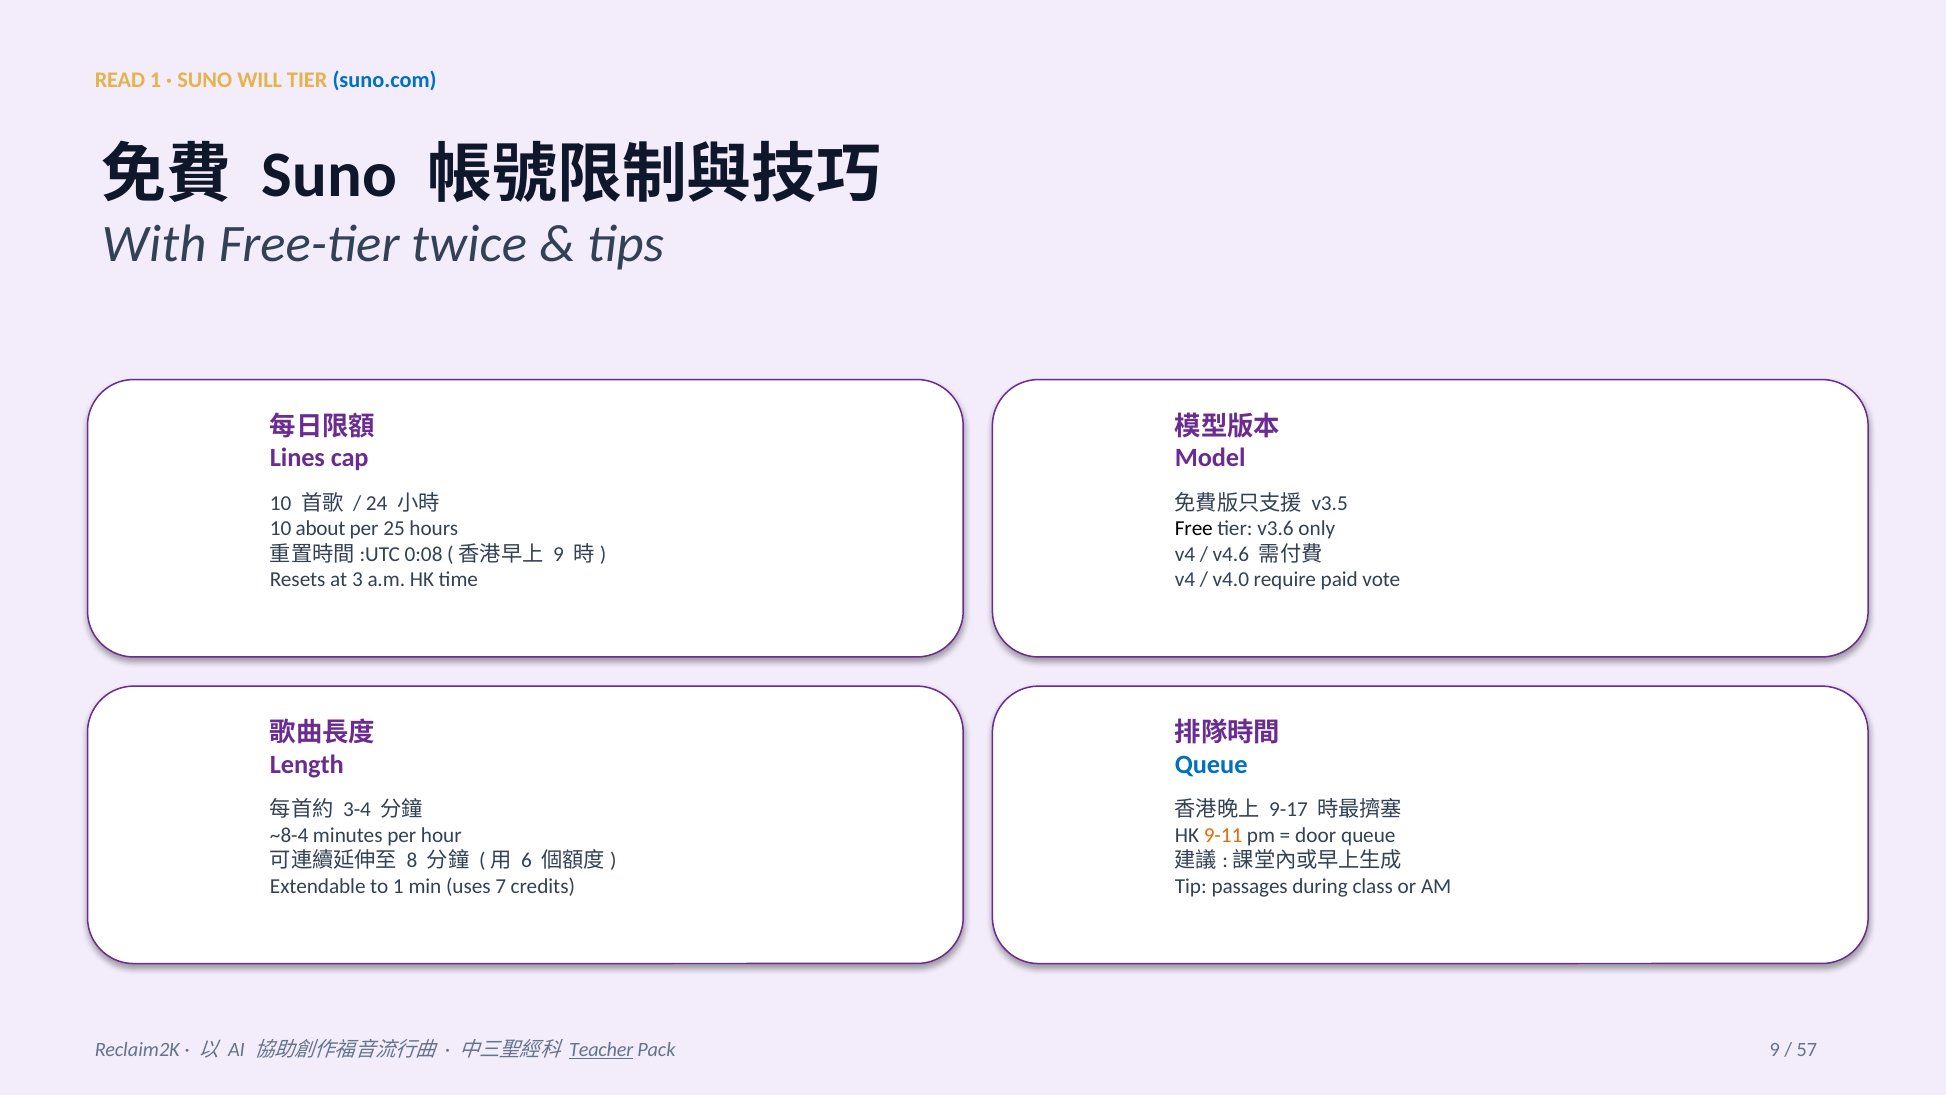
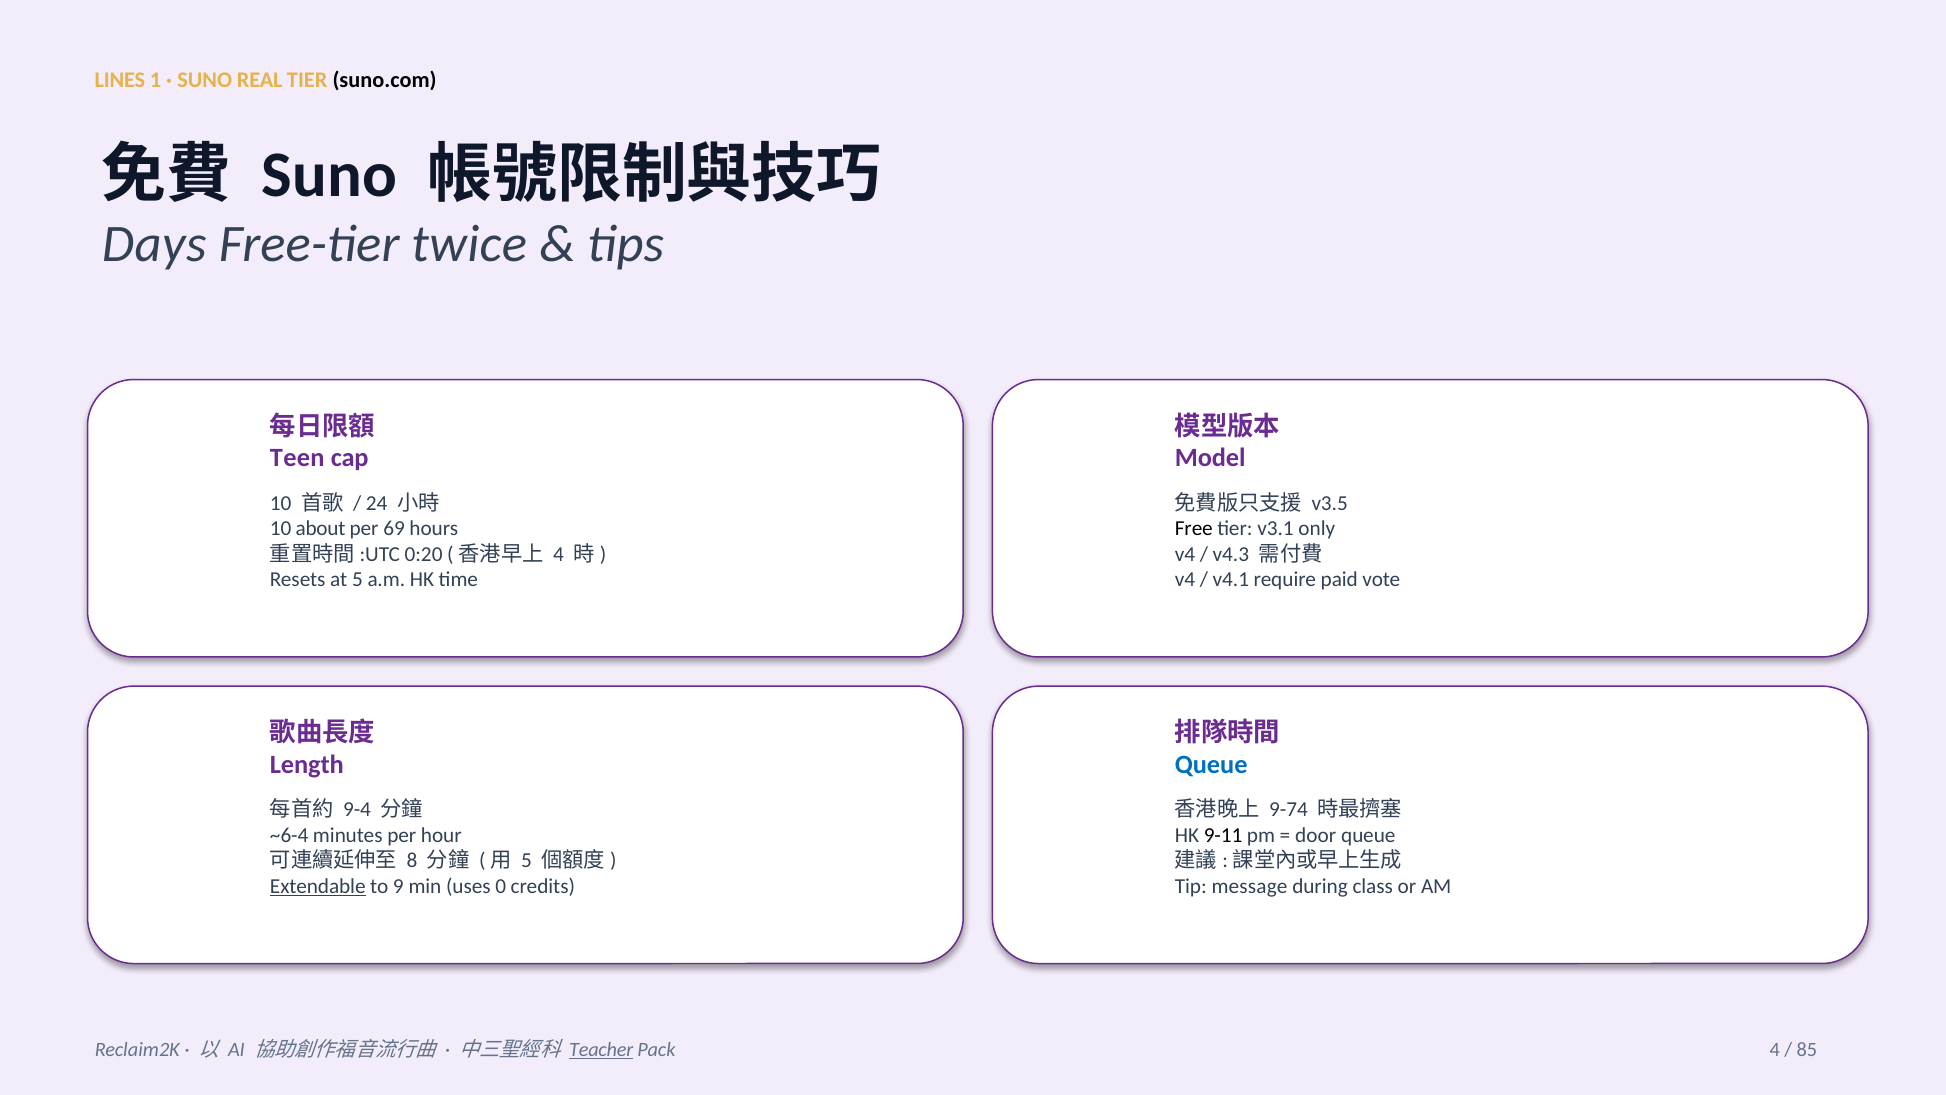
READ: READ -> LINES (120, 80)
WILL: WILL -> REAL (260, 80)
suno.com colour: blue -> black (385, 80)
With: With -> Days (154, 244)
Lines: Lines -> Teen (297, 458)
25: 25 -> 69 (394, 529)
v3.6: v3.6 -> v3.1 (1276, 529)
0:08: 0:08 -> 0:20 (424, 554)
9: 9 -> 4 (559, 554)
v4.6: v4.6 -> v4.3 (1231, 554)
at 3: 3 -> 5 (357, 580)
v4.0: v4.0 -> v4.1 (1231, 580)
3-4: 3-4 -> 9-4 (357, 810)
9-17: 9-17 -> 9-74 (1288, 810)
~8-4: ~8-4 -> ~6-4 (289, 835)
9-11 colour: orange -> black (1223, 835)
6: 6 -> 5 (527, 861)
Extendable underline: none -> present (318, 886)
to 1: 1 -> 9 (398, 886)
7: 7 -> 0 (501, 886)
passages: passages -> message (1250, 886)
Pack 9: 9 -> 4 (1775, 1050)
57: 57 -> 85 (1807, 1050)
